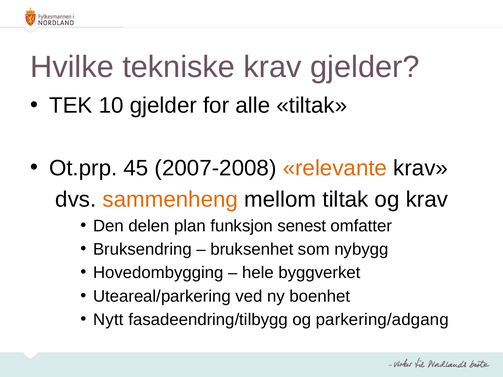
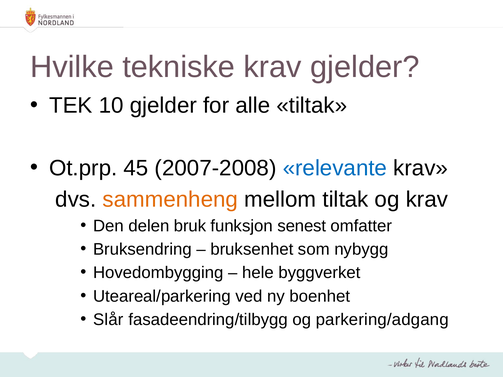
relevante colour: orange -> blue (335, 168)
plan: plan -> bruk (190, 226)
Nytt: Nytt -> Slår (108, 320)
